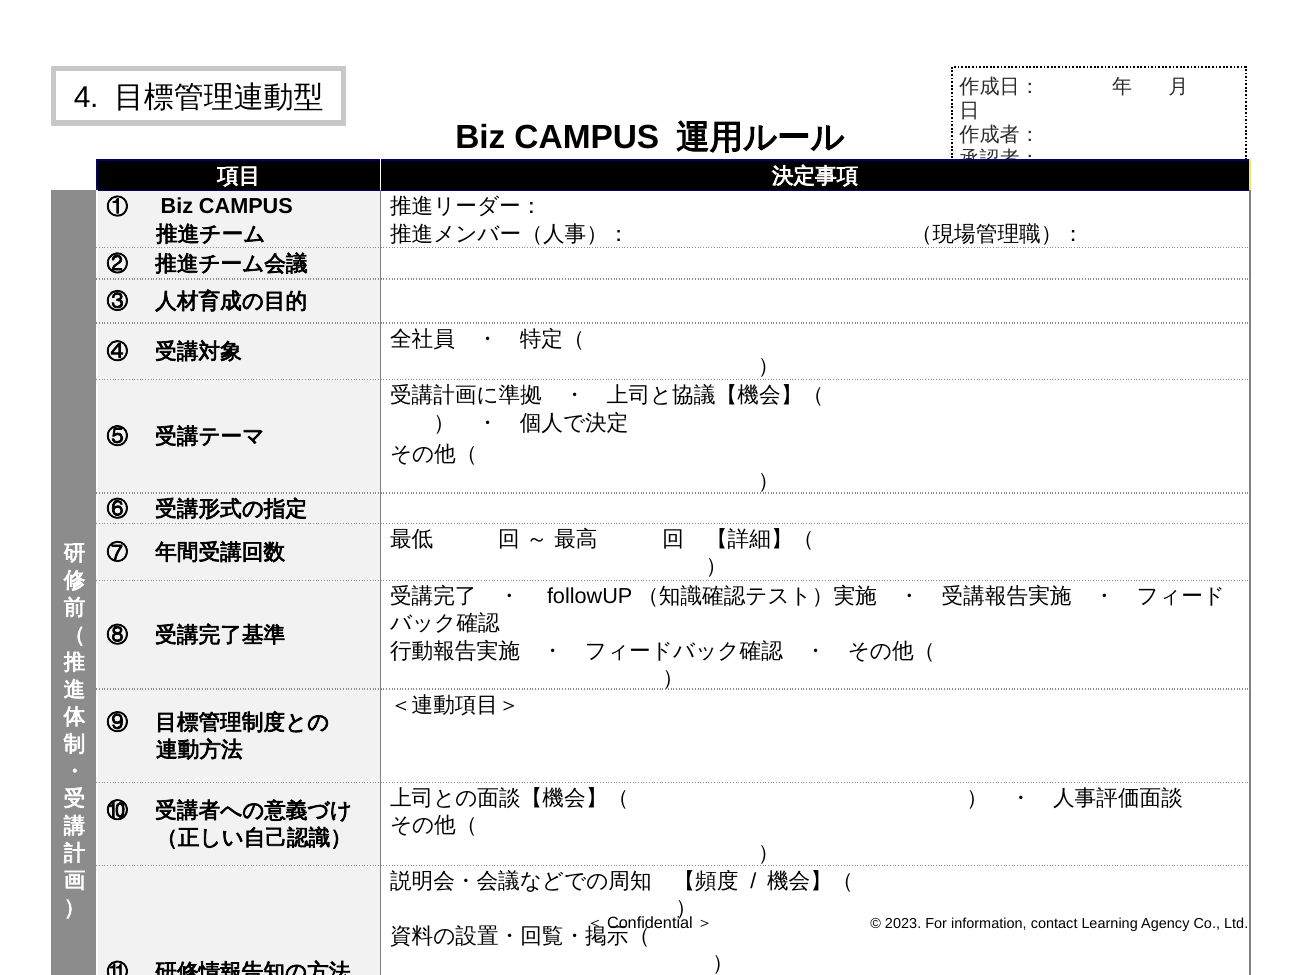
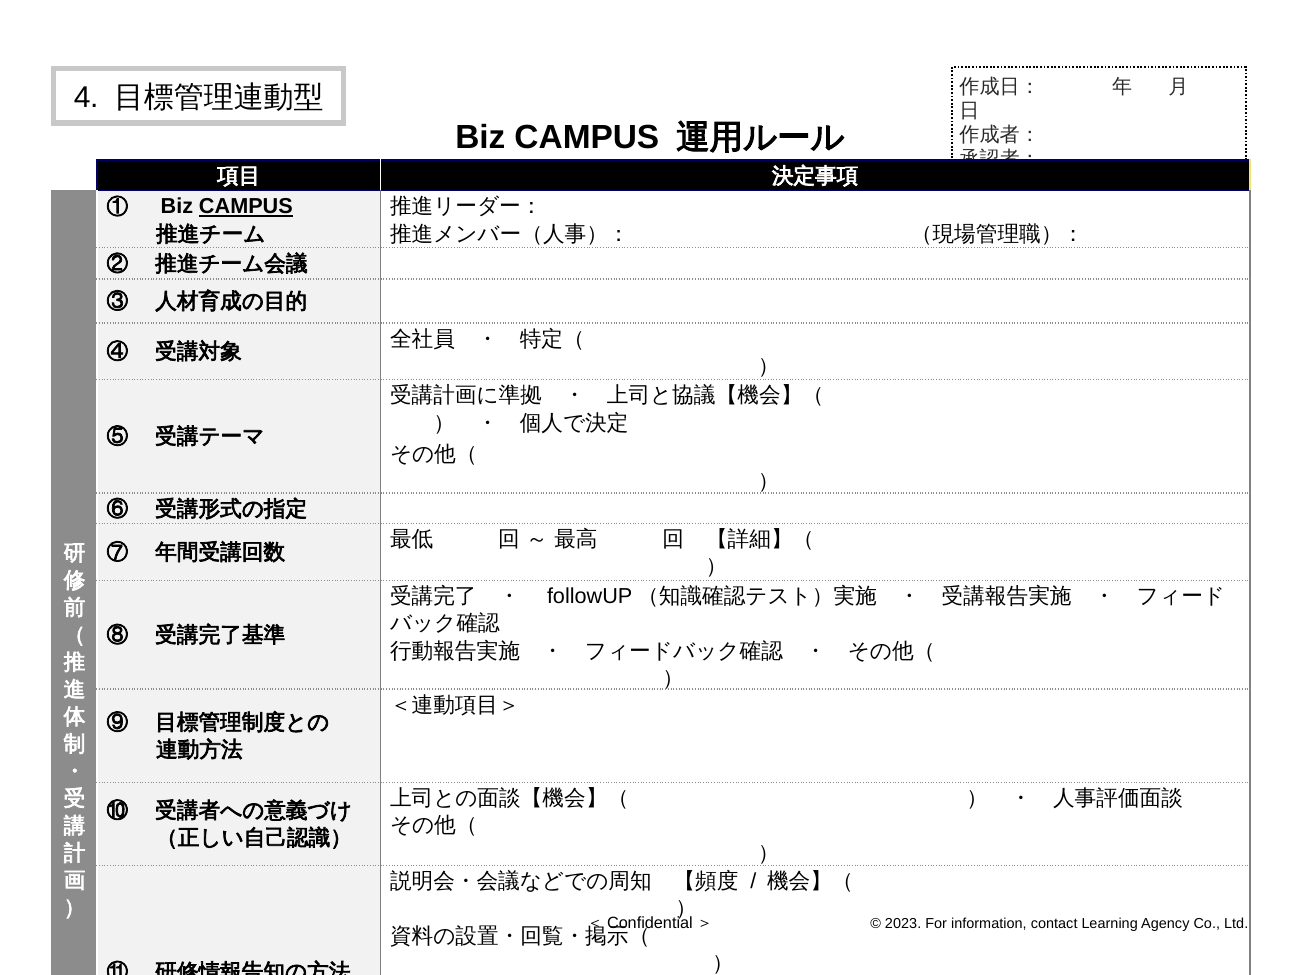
CAMPUS underline: none -> present (246, 207)
